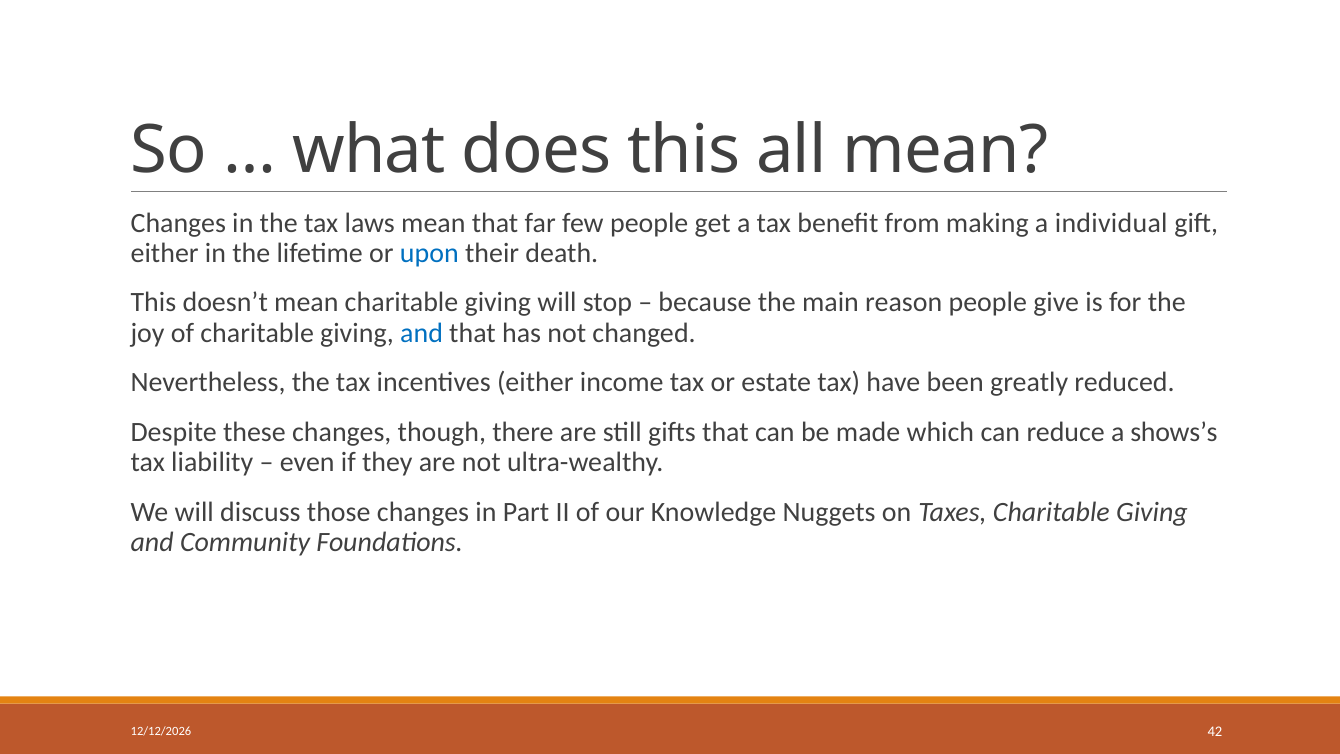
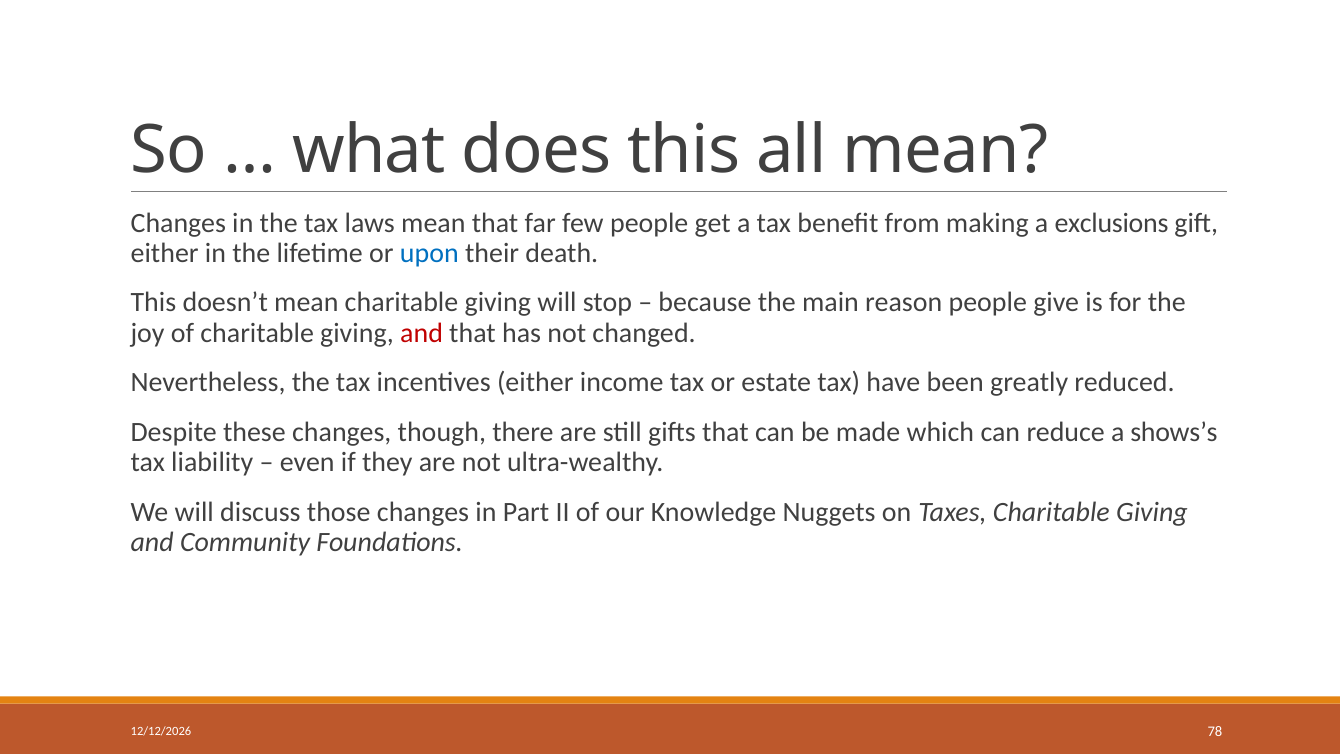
individual: individual -> exclusions (1112, 223)
and colour: blue -> red (422, 333)
42: 42 -> 78 (1215, 731)
